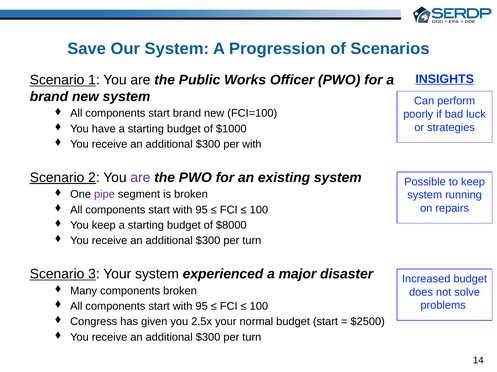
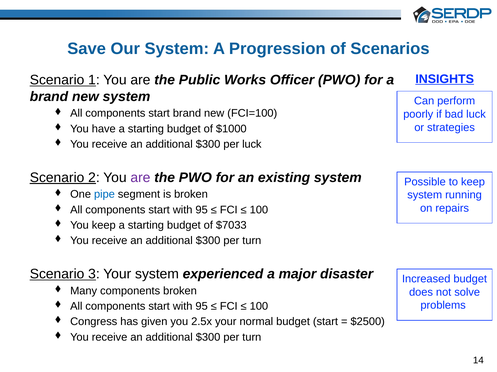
per with: with -> luck (252, 144)
pipe colour: purple -> blue (104, 195)
$8000: $8000 -> $7033 (231, 226)
